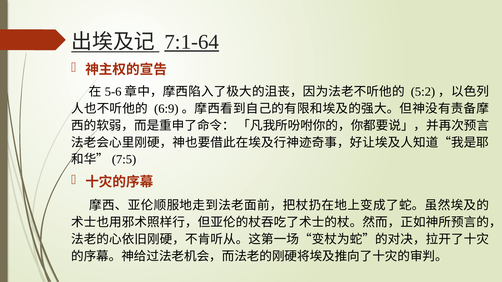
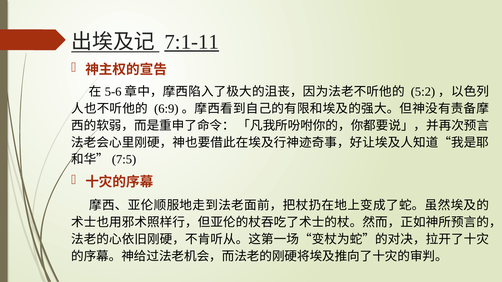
7:1-64: 7:1-64 -> 7:1-11 (192, 42)
